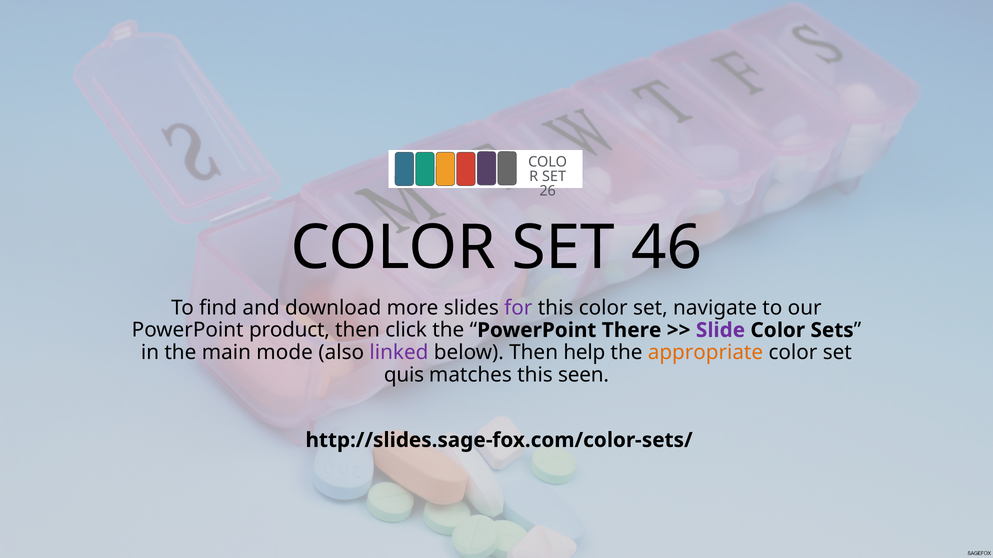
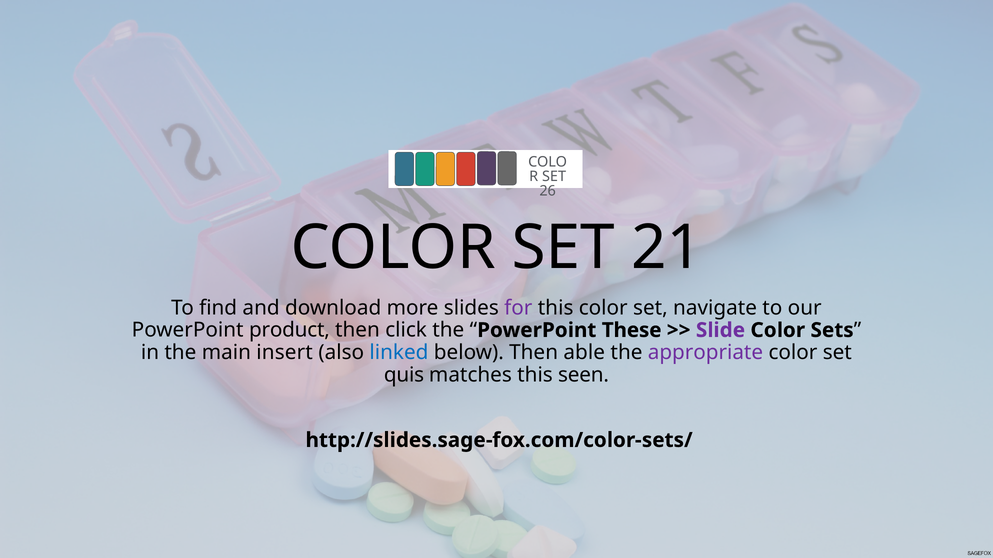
46: 46 -> 21 (667, 248)
There: There -> These (632, 331)
mode: mode -> insert (285, 353)
linked colour: purple -> blue (399, 353)
help: help -> able (584, 353)
appropriate colour: orange -> purple (705, 353)
